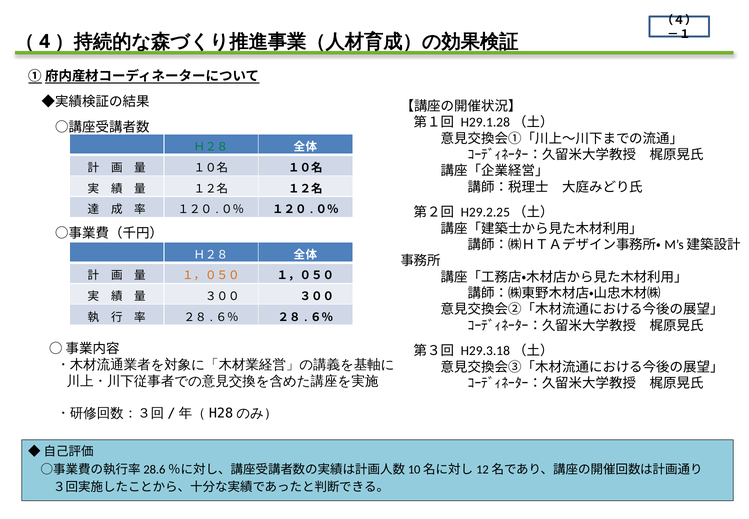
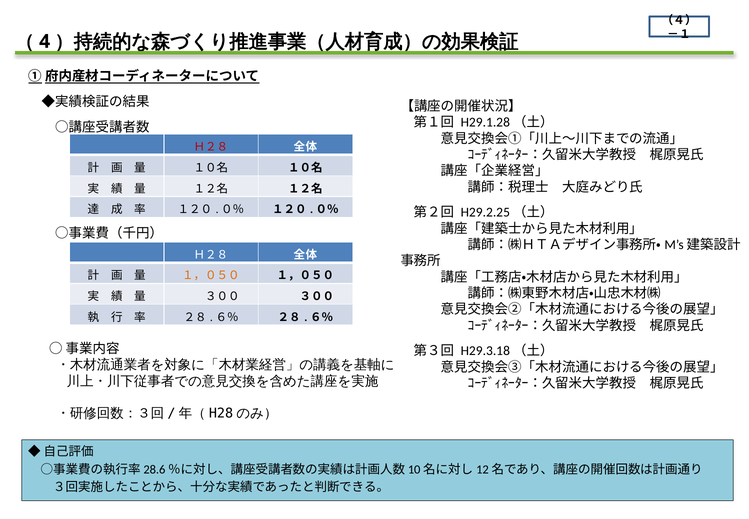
Ｈ２８ colour: green -> red (211, 147)
